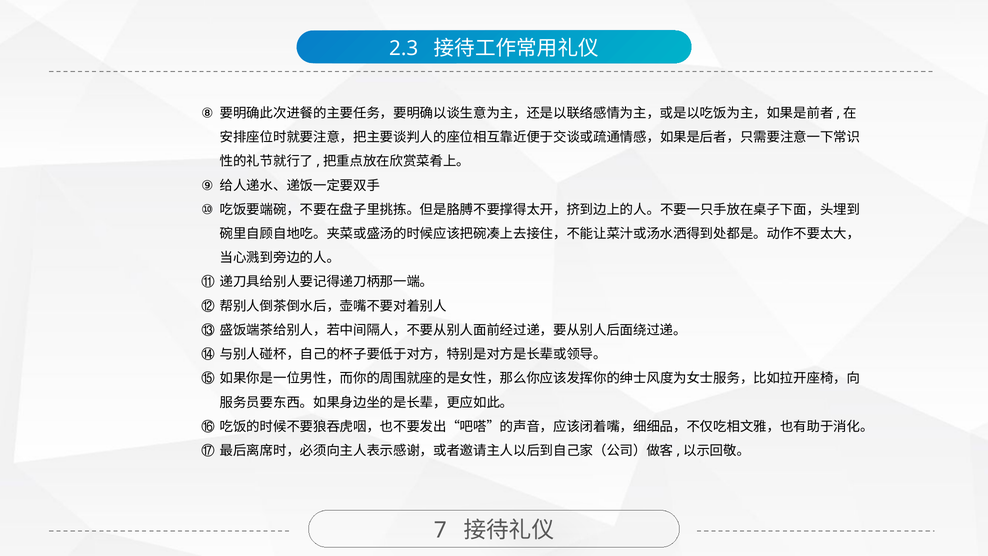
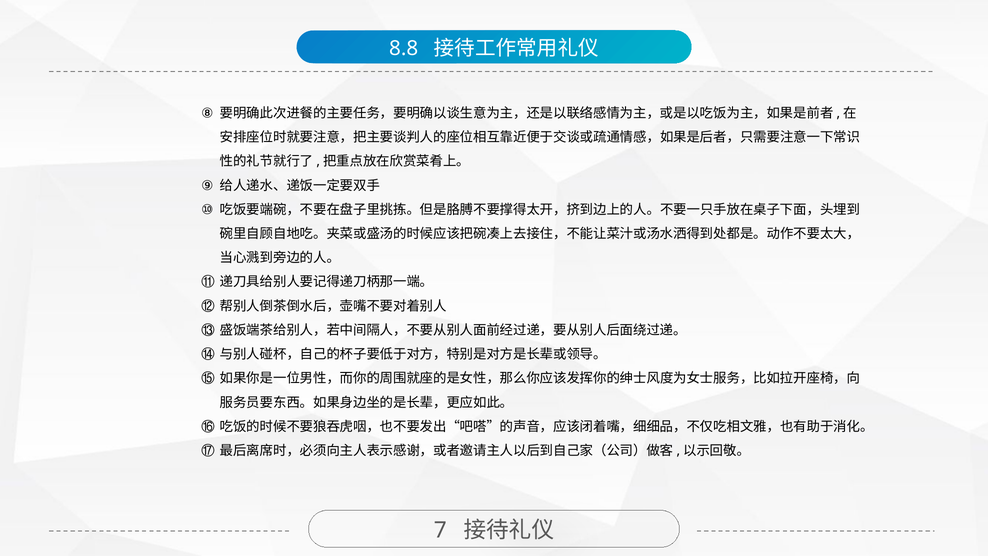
2.3: 2.3 -> 8.8 (404, 48)
